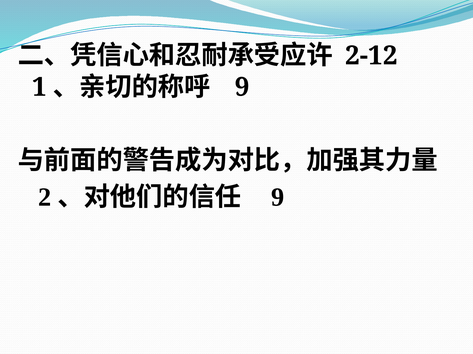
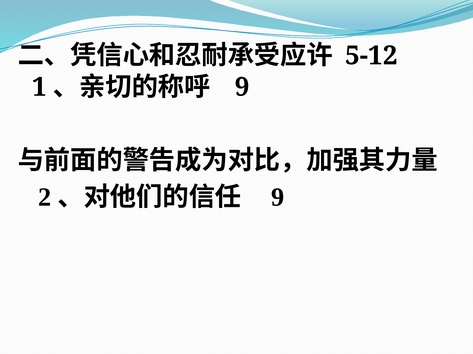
2-12: 2-12 -> 5-12 (371, 56)
